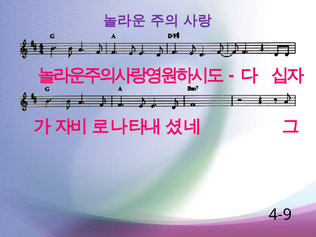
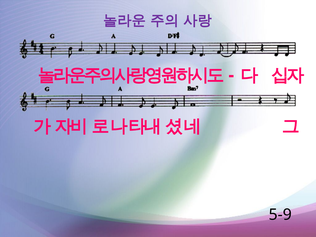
4-9: 4-9 -> 5-9 (280, 215)
